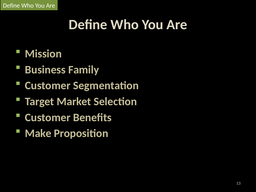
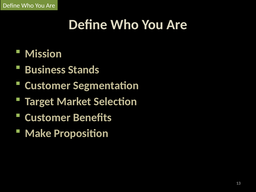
Family: Family -> Stands (84, 70)
